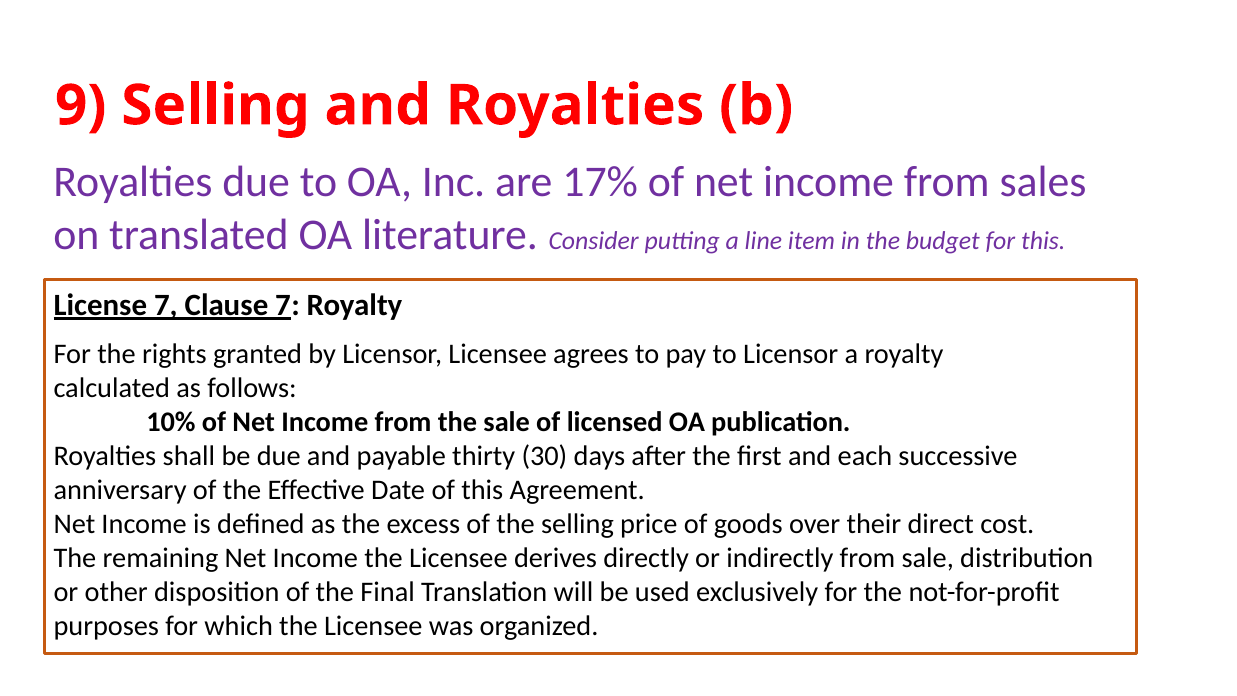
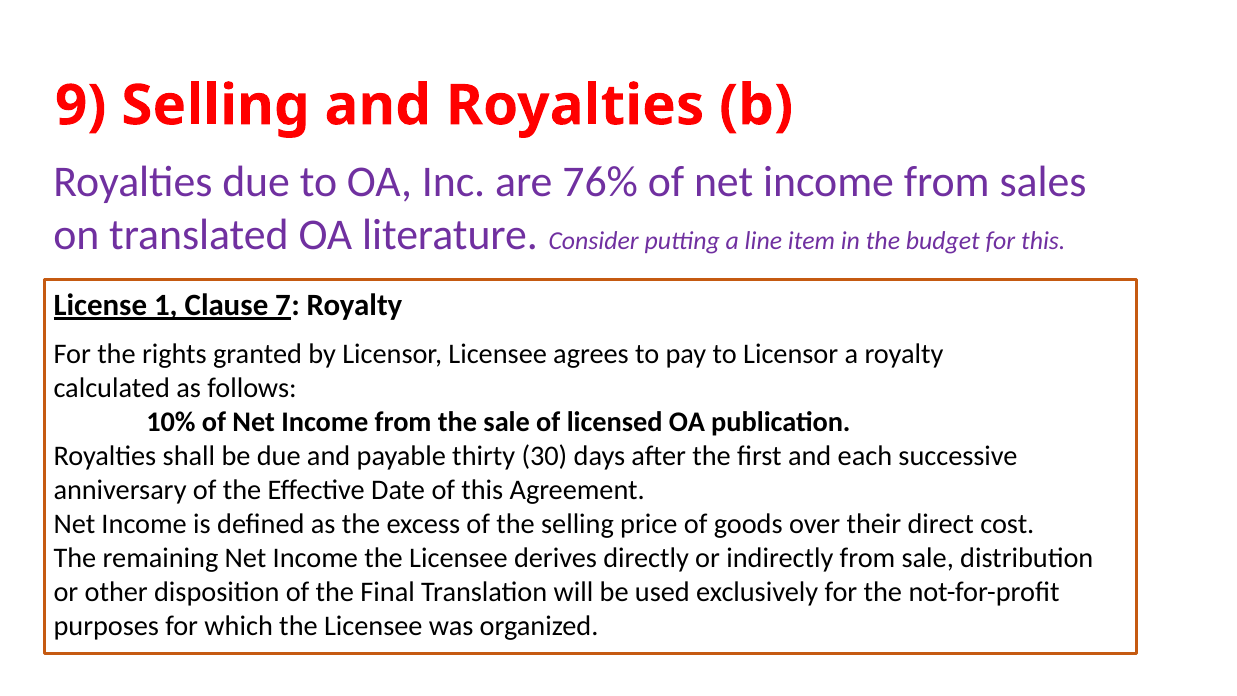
17%: 17% -> 76% (600, 182)
License 7: 7 -> 1 (166, 305)
